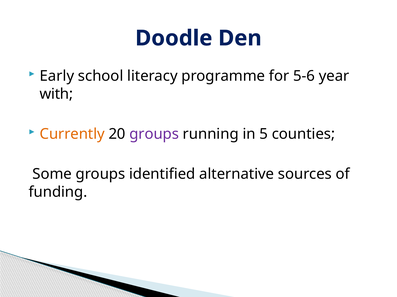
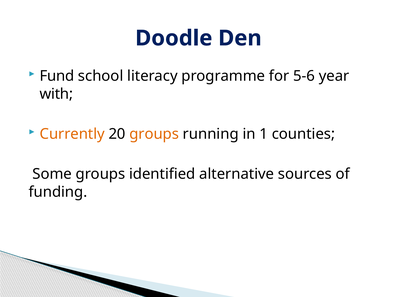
Early: Early -> Fund (57, 76)
groups colour: purple -> orange (154, 134)
5: 5 -> 1 (264, 134)
